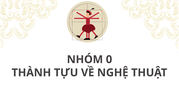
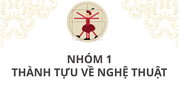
0: 0 -> 1 (109, 59)
